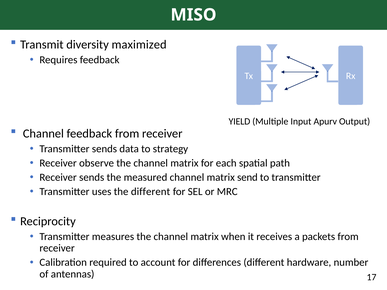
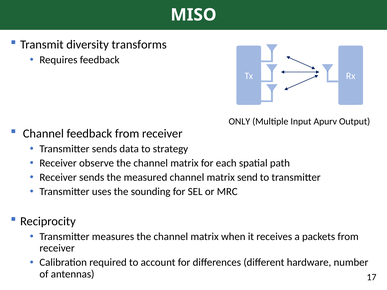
maximized: maximized -> transforms (139, 45)
YIELD: YIELD -> ONLY (239, 122)
the different: different -> sounding (151, 192)
